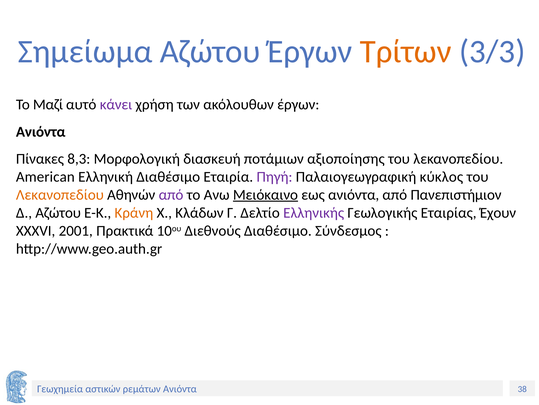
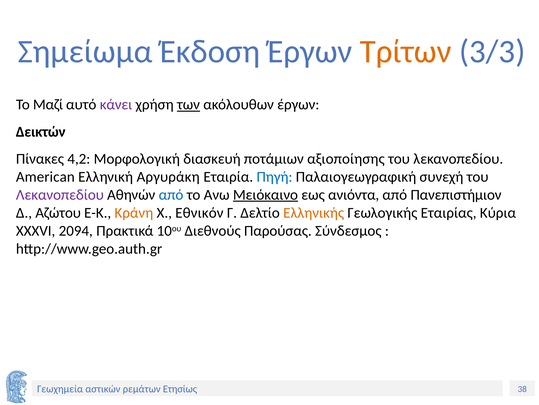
Σημείωμα Αζώτου: Αζώτου -> Έκδοση (210, 51)
των underline: none -> present (188, 105)
Ανιόντα: Ανιόντα -> Δεικτών (41, 131)
8,3: 8,3 -> 4,2 (79, 158)
Ελληνική Διαθέσιμο: Διαθέσιμο -> Αργυράκη (168, 176)
Πηγή colour: purple -> blue (275, 176)
κύκλος: κύκλος -> συνεχή (441, 176)
Λεκανοπεδίου colour: orange -> purple (60, 194)
από colour: purple -> blue (171, 194)
Κλάδων: Κλάδων -> Εθνικόν (199, 212)
Ελληνικής colour: purple -> orange (314, 212)
Έχουν: Έχουν -> Κύρια (498, 212)
2001: 2001 -> 2094 (76, 230)
Διεθνούς Διαθέσιμο: Διαθέσιμο -> Παρούσας (278, 230)
Ανιόντα: Ανιόντα -> Ετησίως (180, 388)
